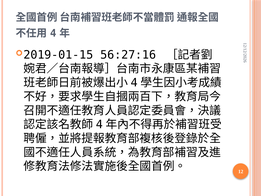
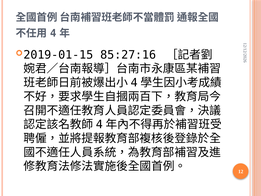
56:27:16: 56:27:16 -> 85:27:16 (128, 55)
